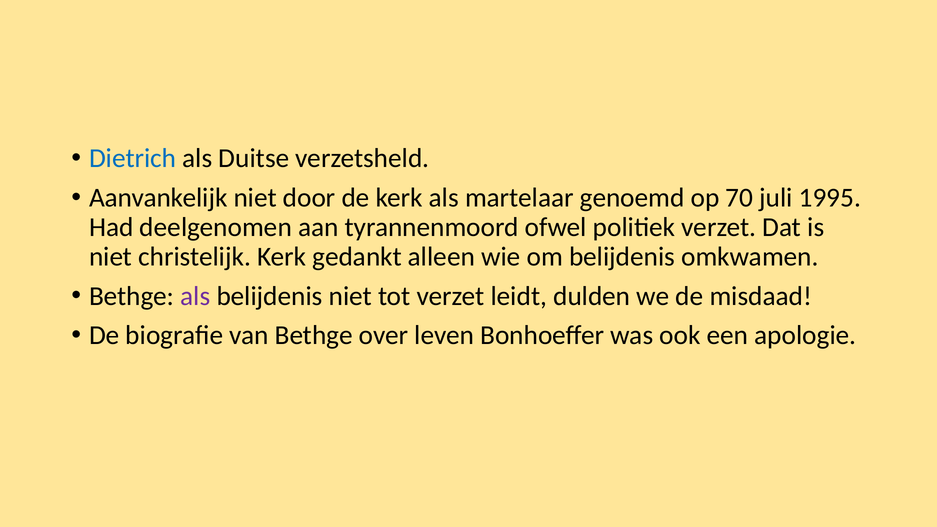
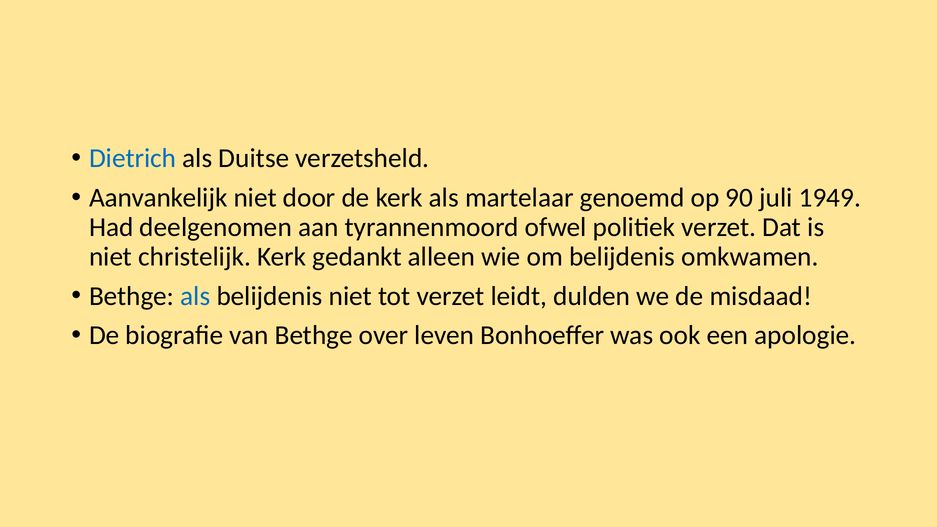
70: 70 -> 90 (739, 198)
1995: 1995 -> 1949 (830, 198)
als colour: purple -> blue (195, 296)
